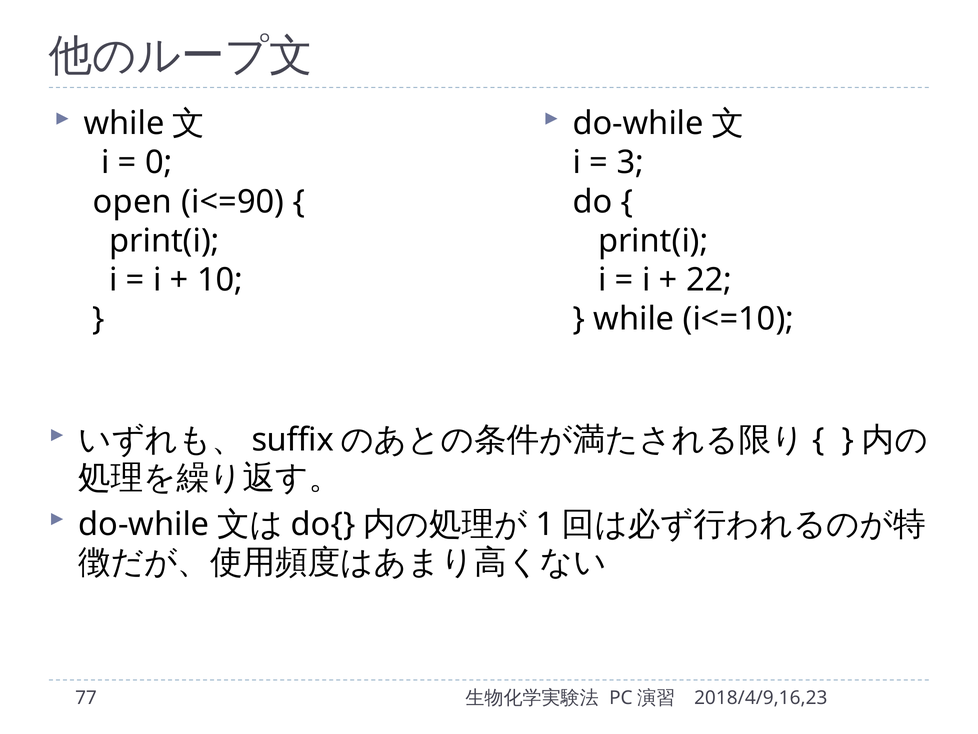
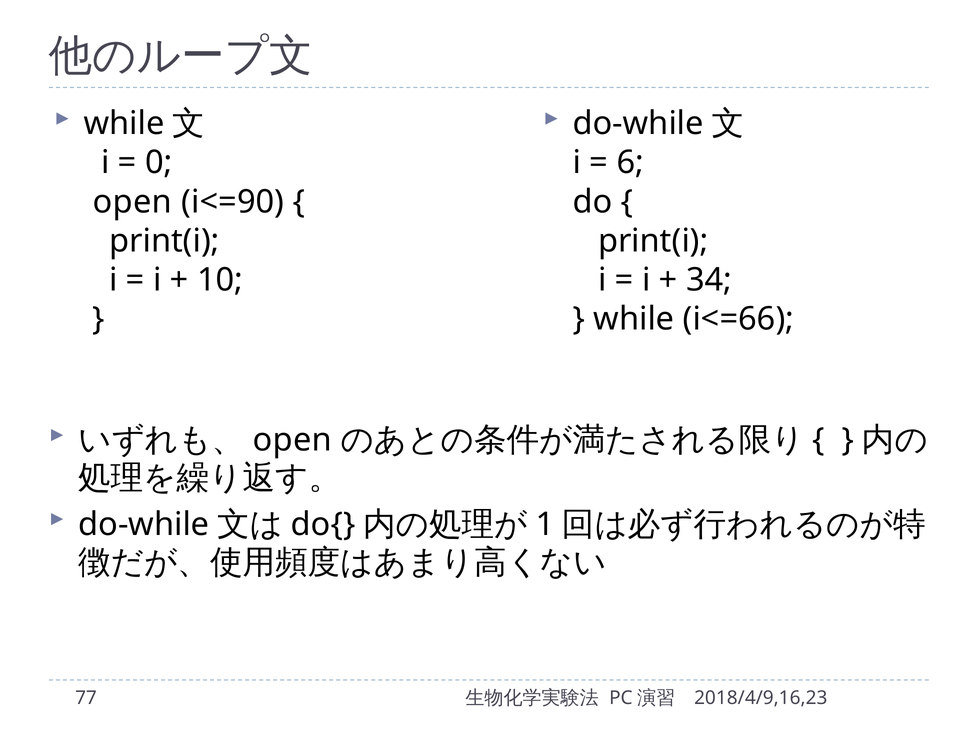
3: 3 -> 6 (630, 163)
22: 22 -> 34 (709, 280)
i<=10: i<=10 -> i<=66 (738, 319)
suffix: suffix -> open (292, 440)
